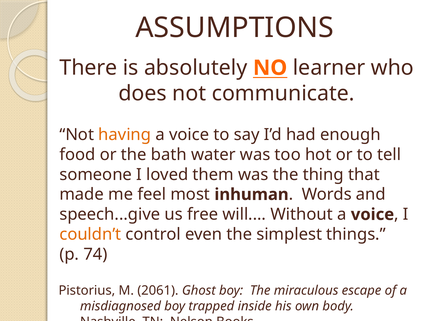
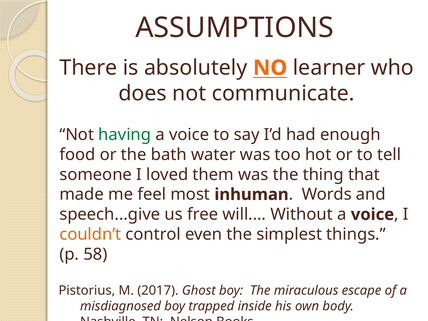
having colour: orange -> green (125, 135)
74: 74 -> 58 (95, 254)
2061: 2061 -> 2017 (158, 291)
